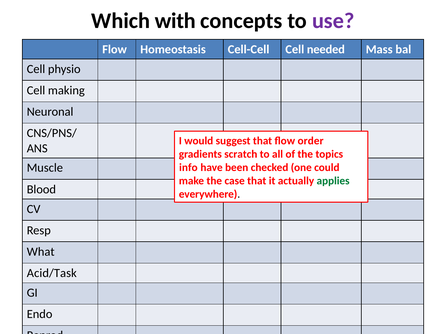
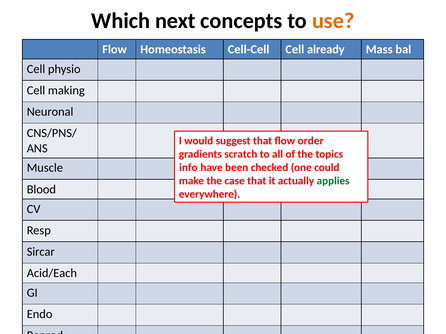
with: with -> next (175, 21)
use colour: purple -> orange (333, 21)
needed: needed -> already (326, 49)
What: What -> Sircar (41, 252)
Acid/Task: Acid/Task -> Acid/Each (52, 274)
